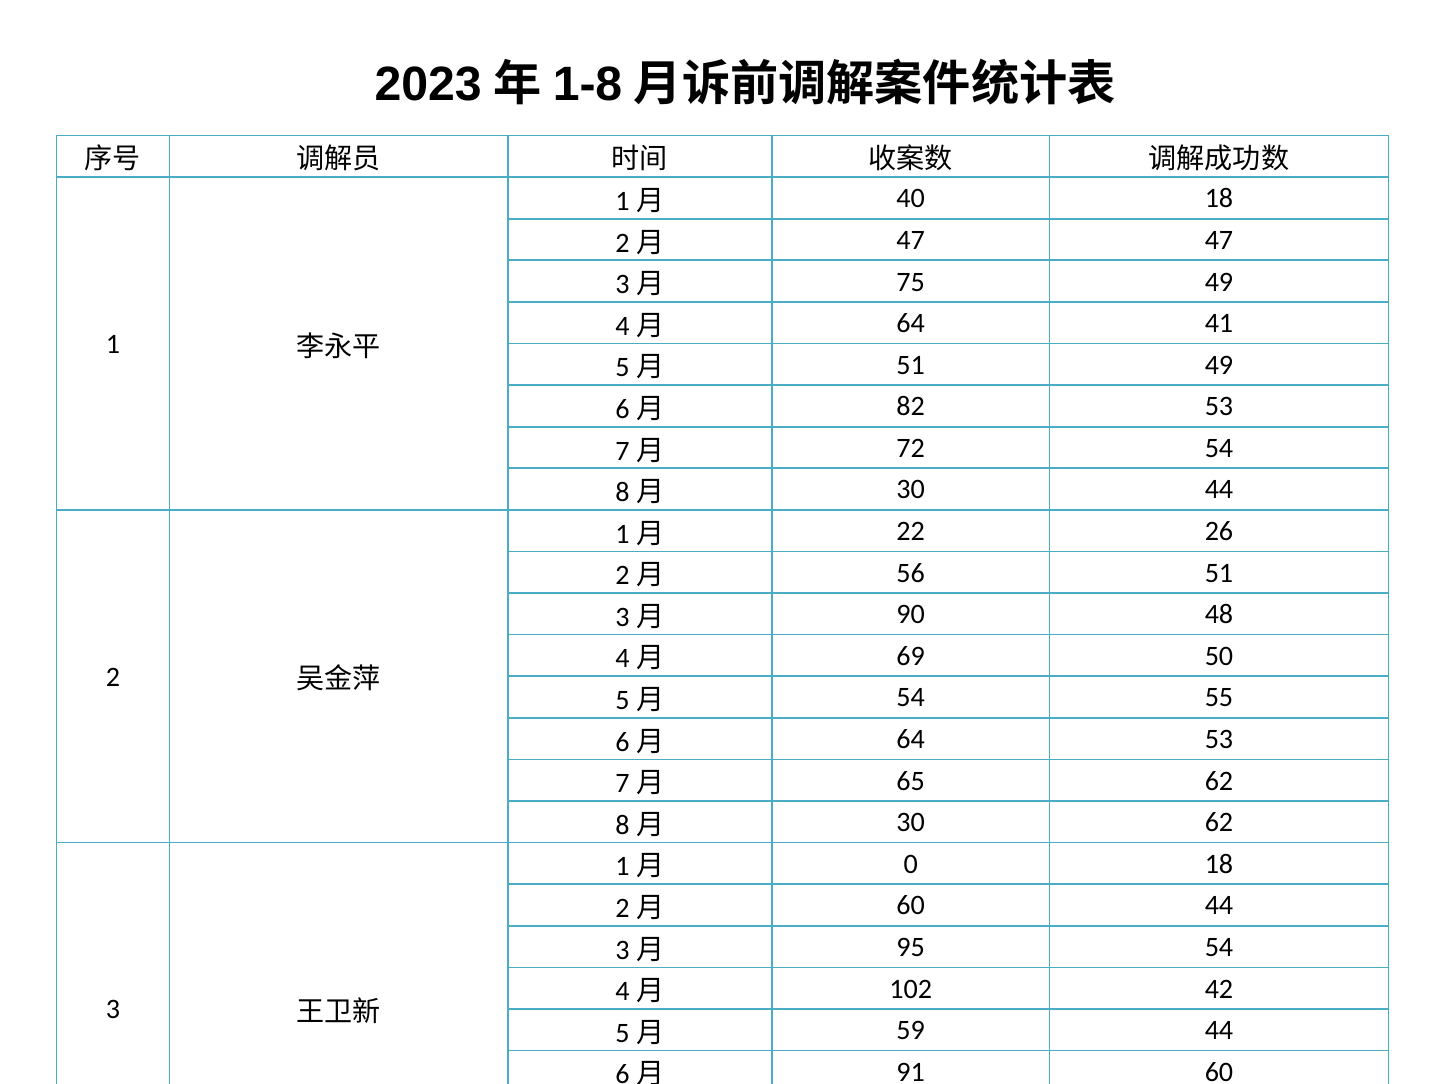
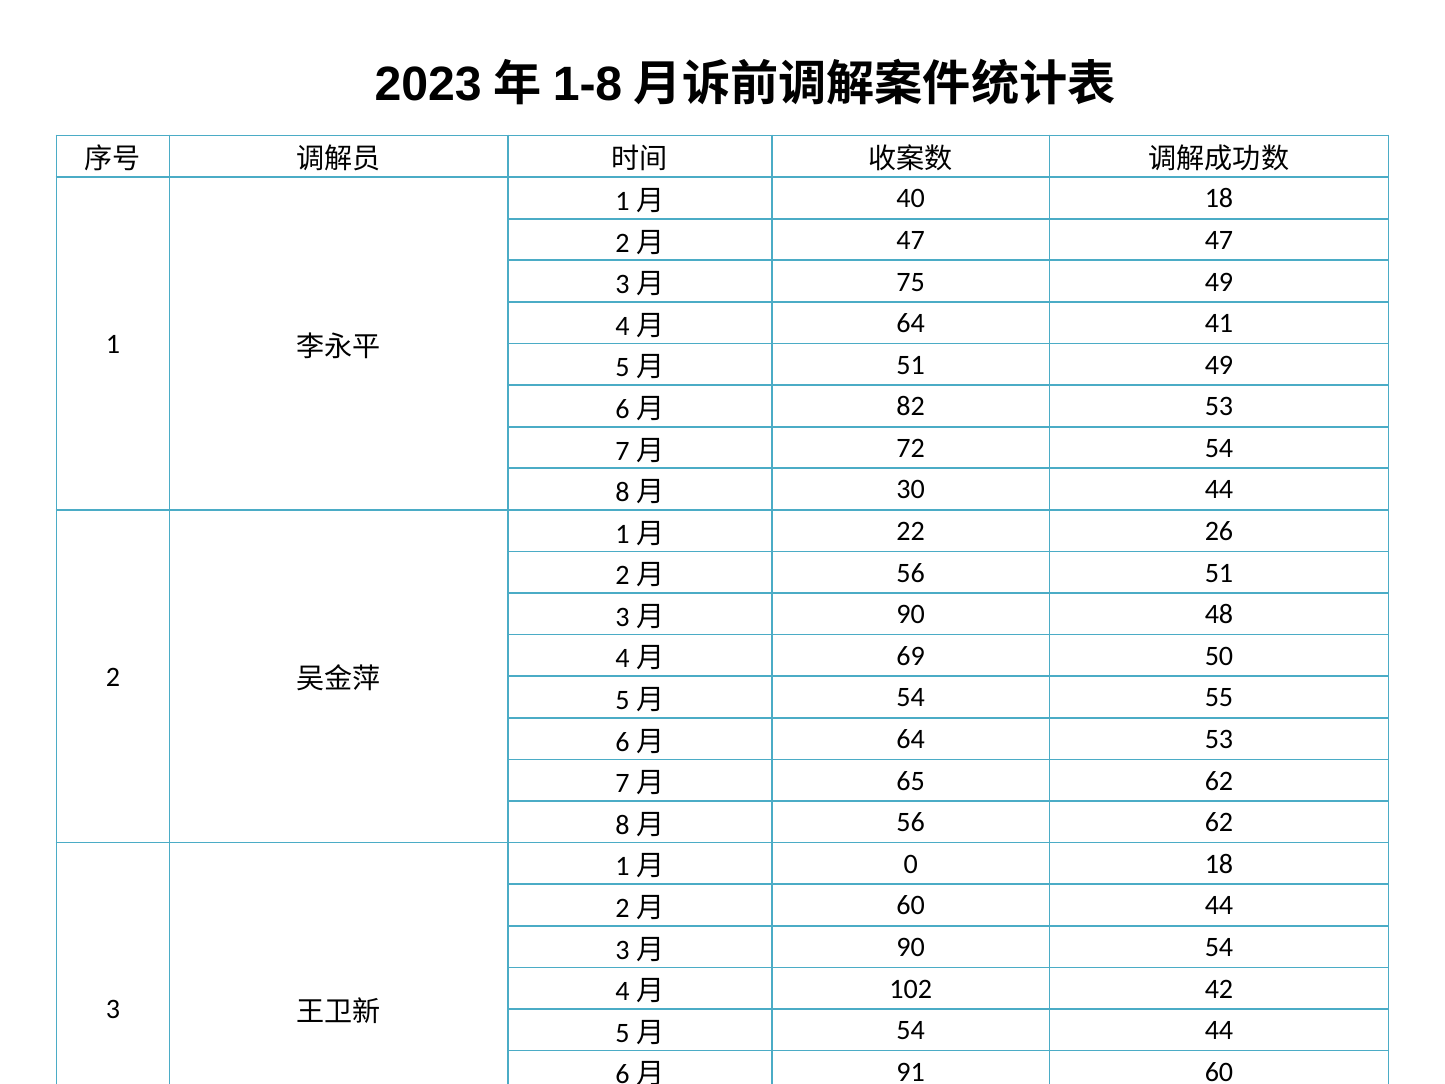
30: 30 -> 56 (911, 822)
95: 95 -> 90 (911, 947)
59: 59 -> 54 (911, 1030)
